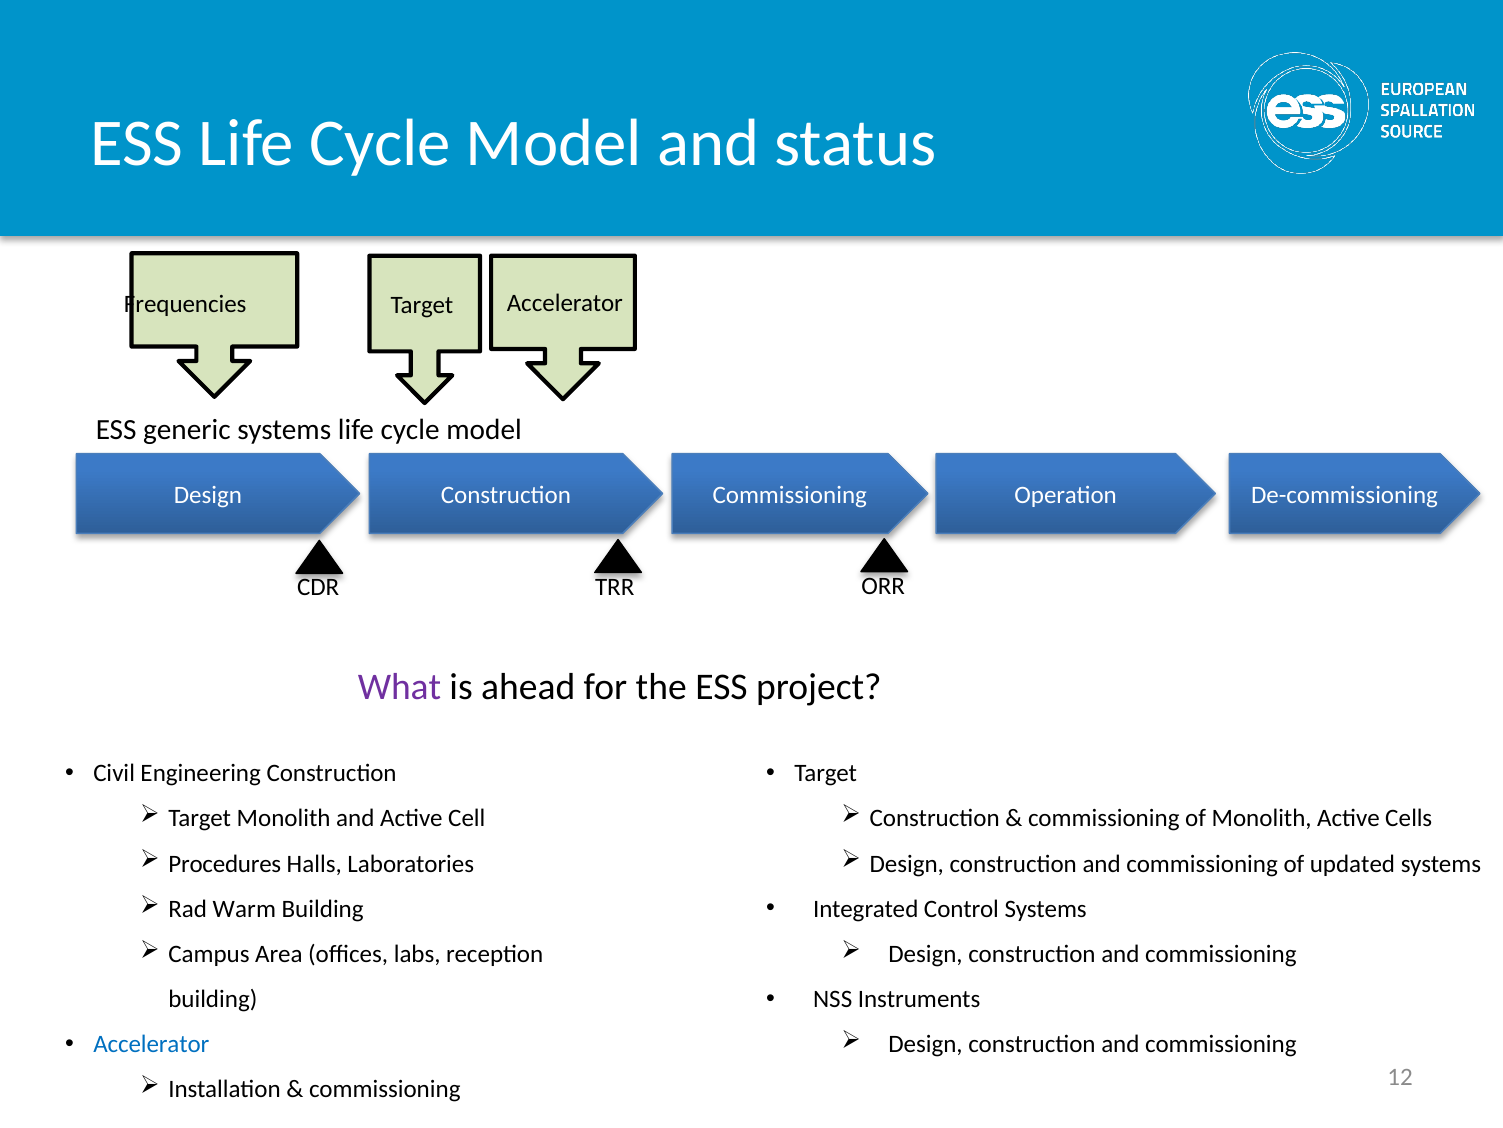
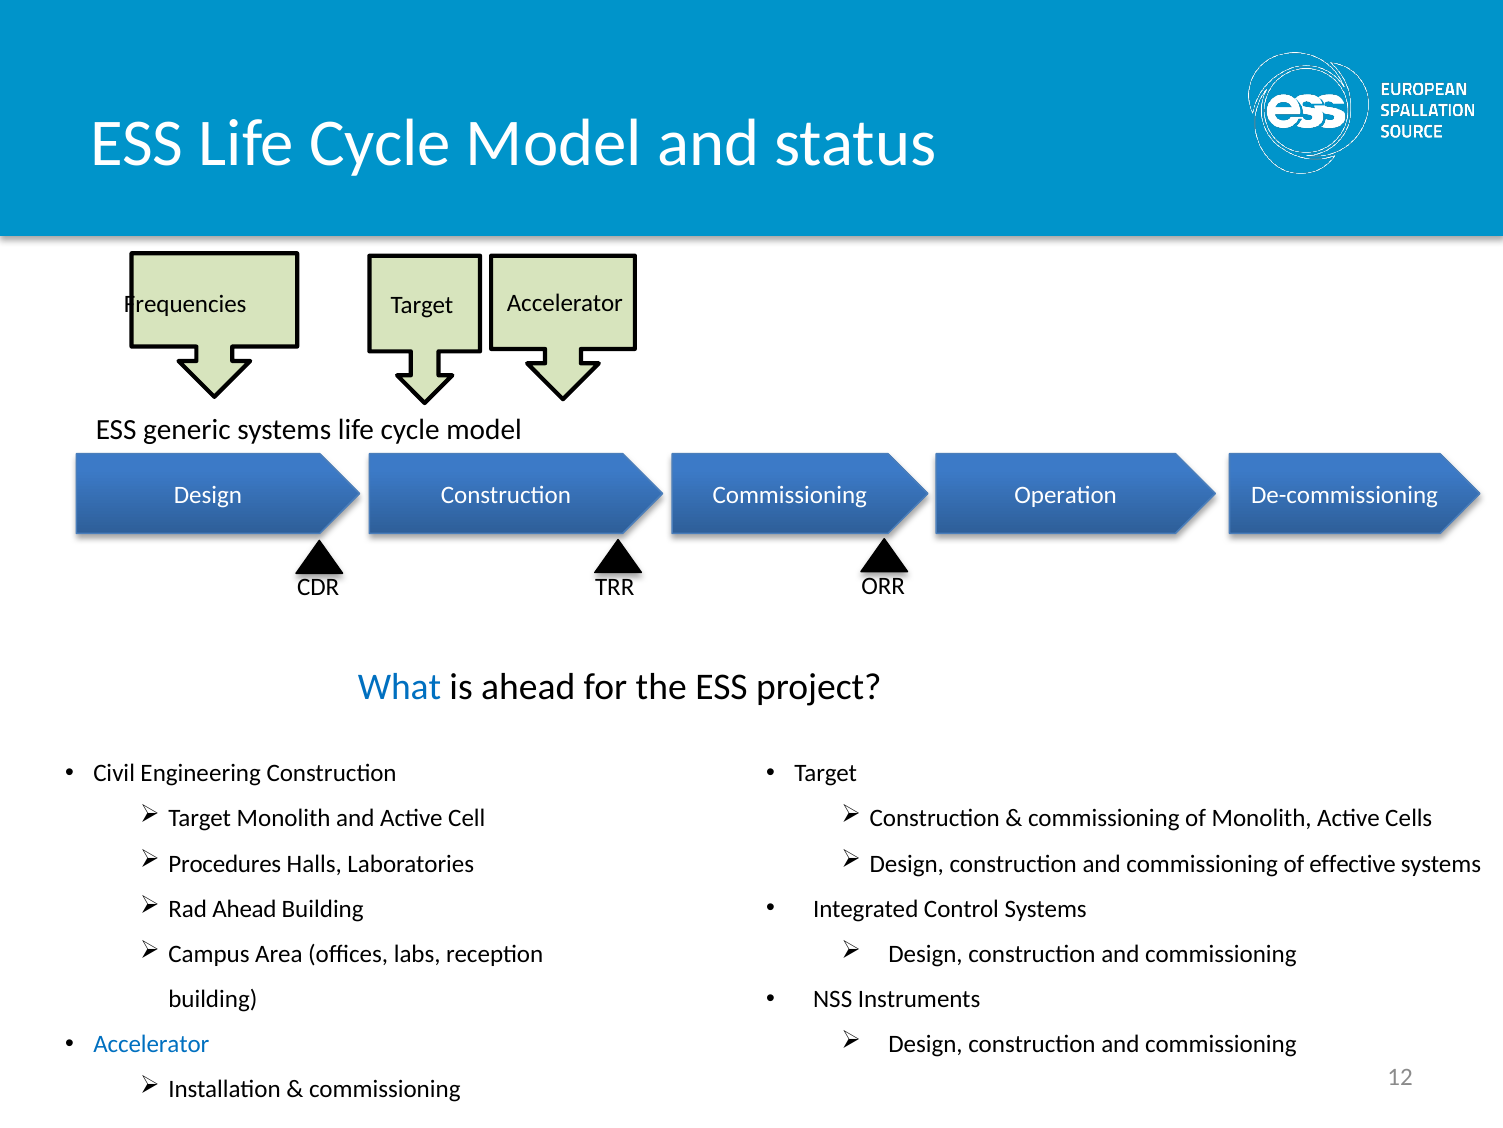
What colour: purple -> blue (399, 687)
updated: updated -> effective (1353, 863)
Rad Warm: Warm -> Ahead (245, 908)
